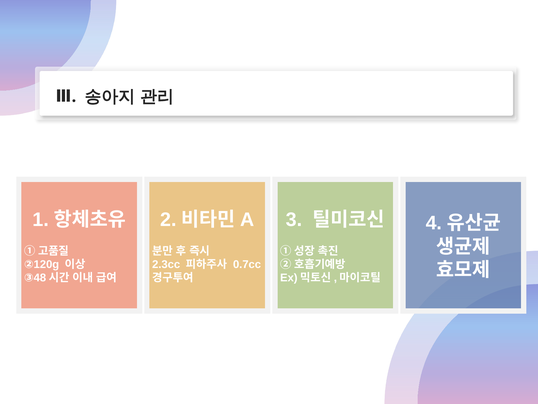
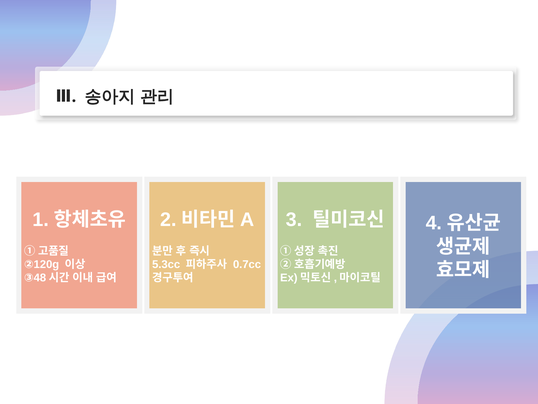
2.3cc: 2.3cc -> 5.3cc (166, 264)
